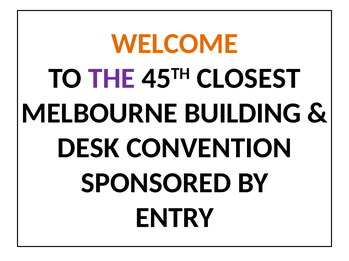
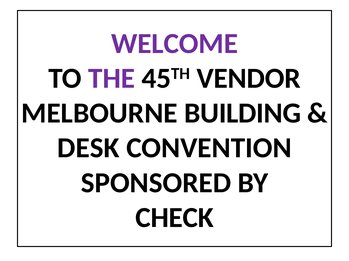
WELCOME colour: orange -> purple (175, 44)
CLOSEST: CLOSEST -> VENDOR (249, 79)
ENTRY: ENTRY -> CHECK (175, 218)
